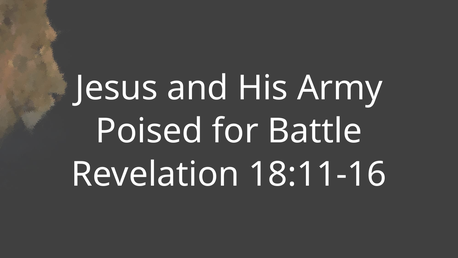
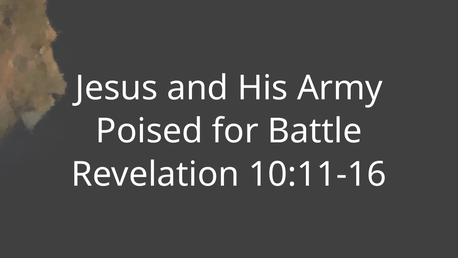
18:11-16: 18:11-16 -> 10:11-16 (317, 174)
